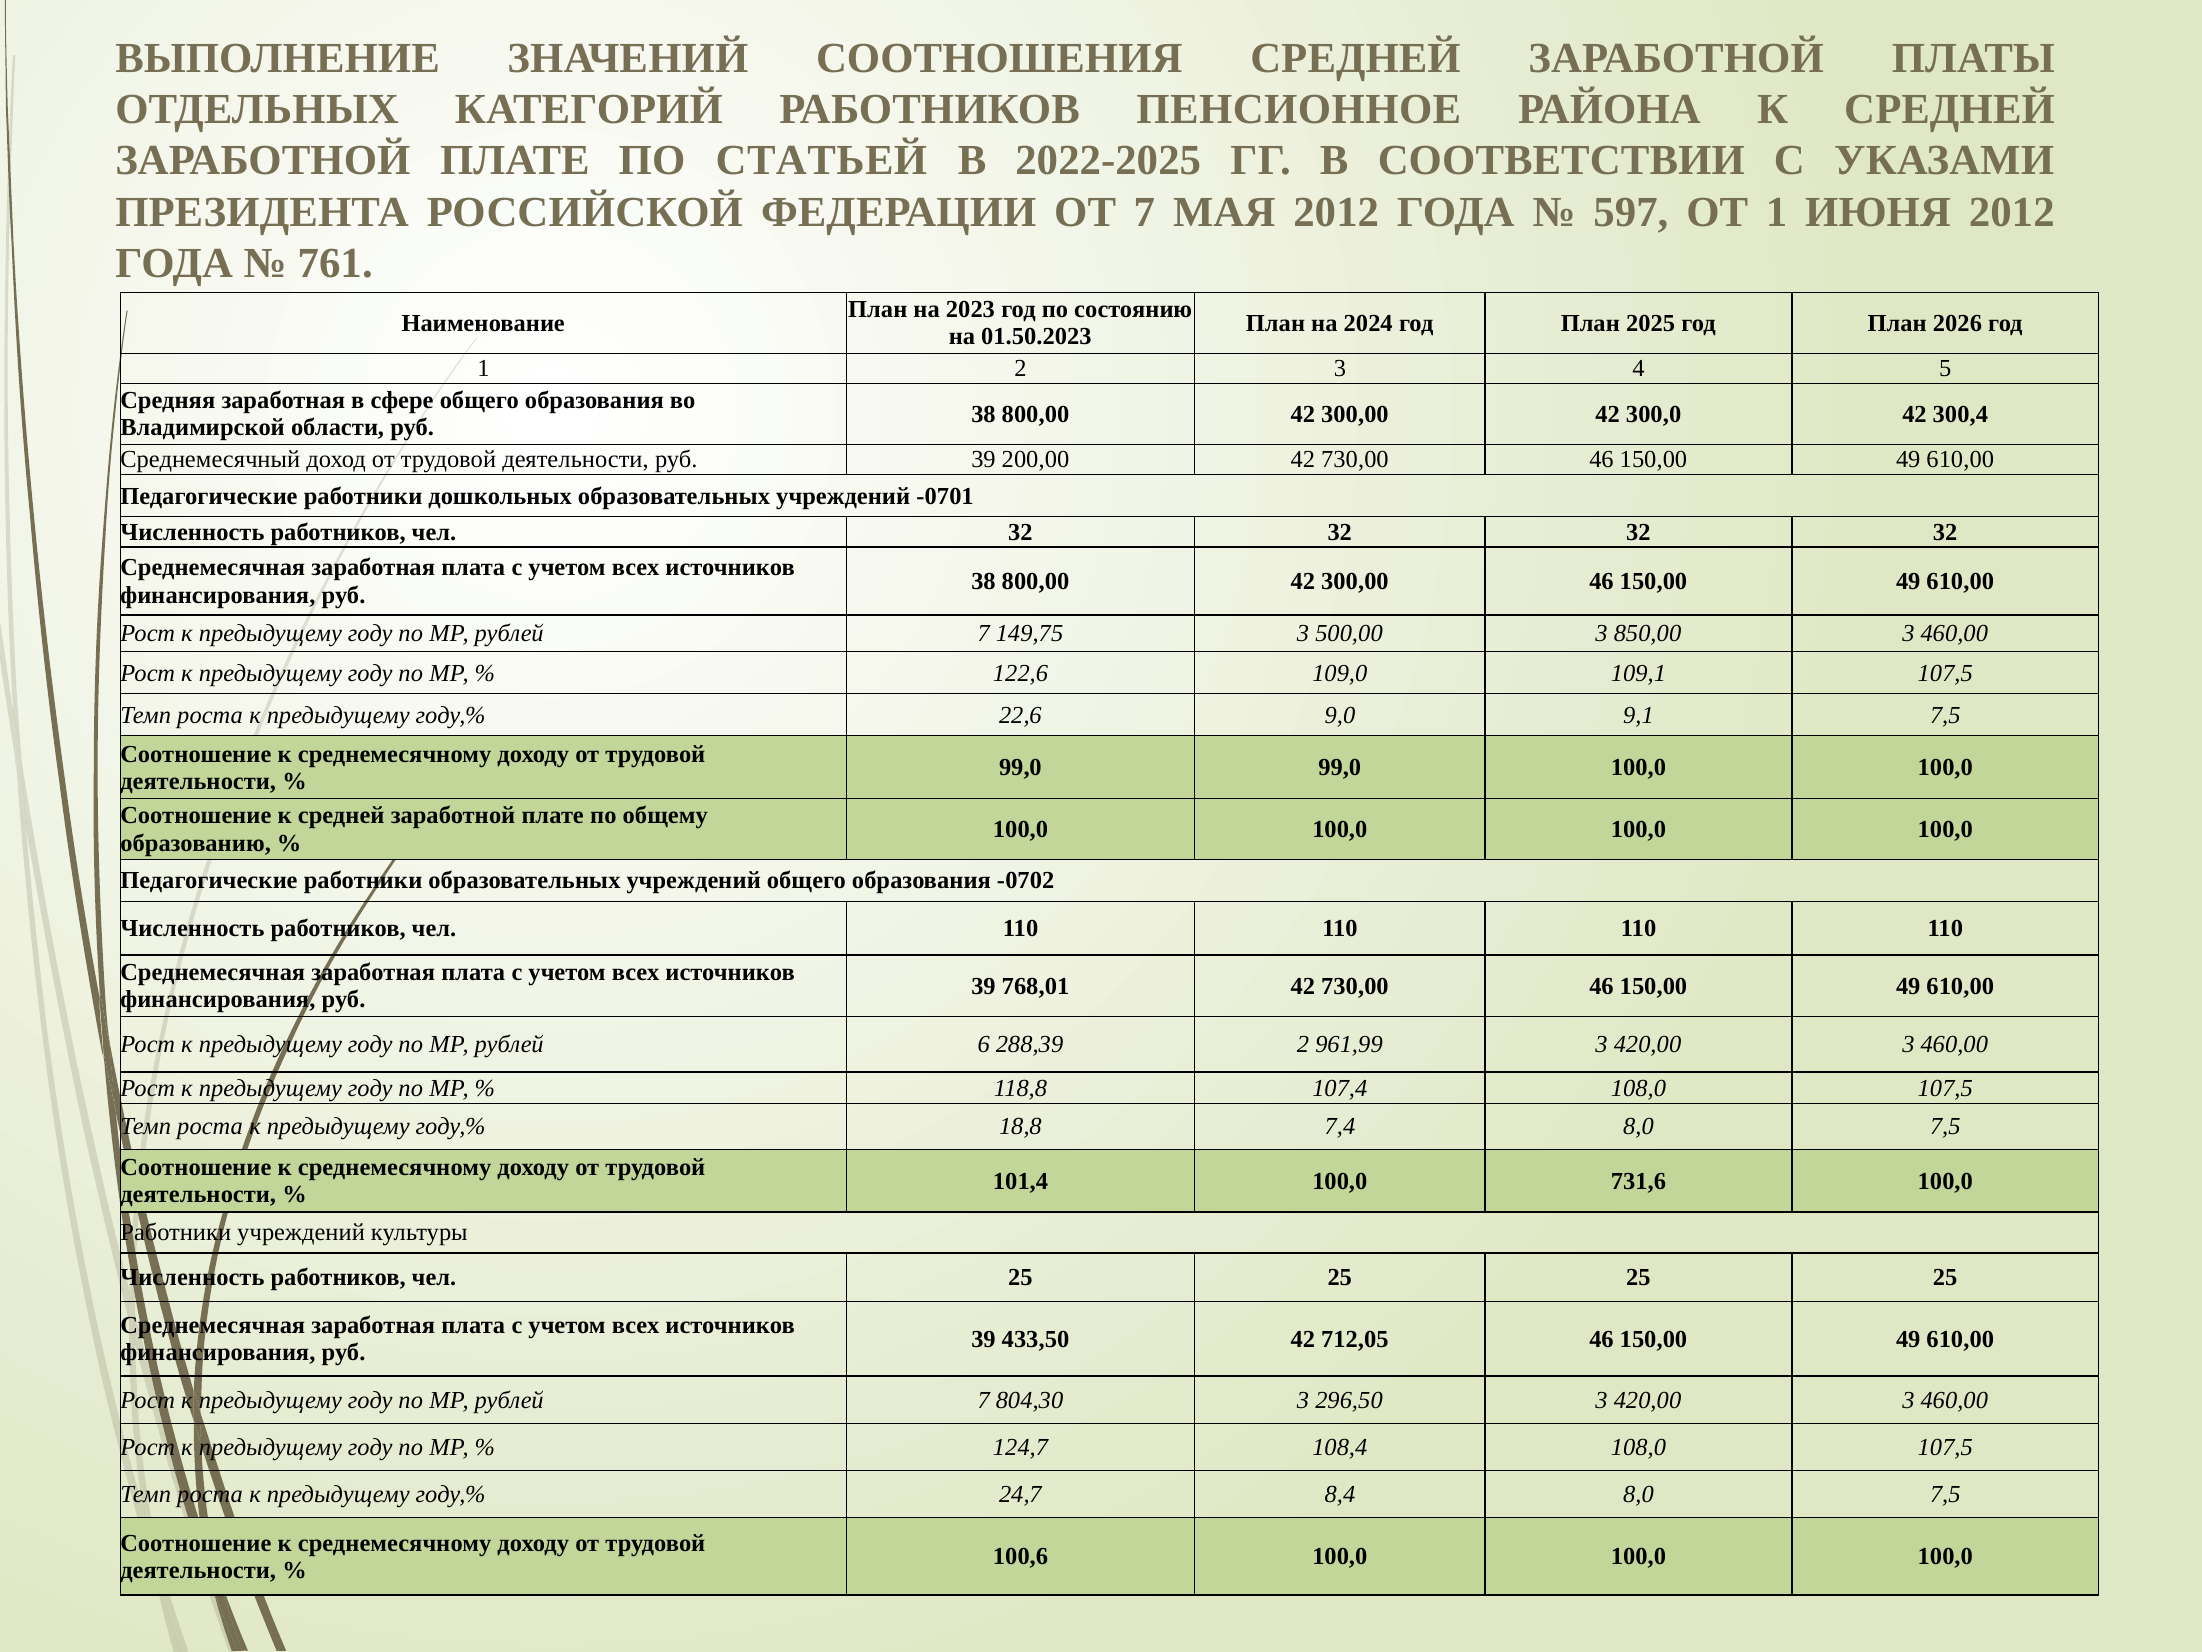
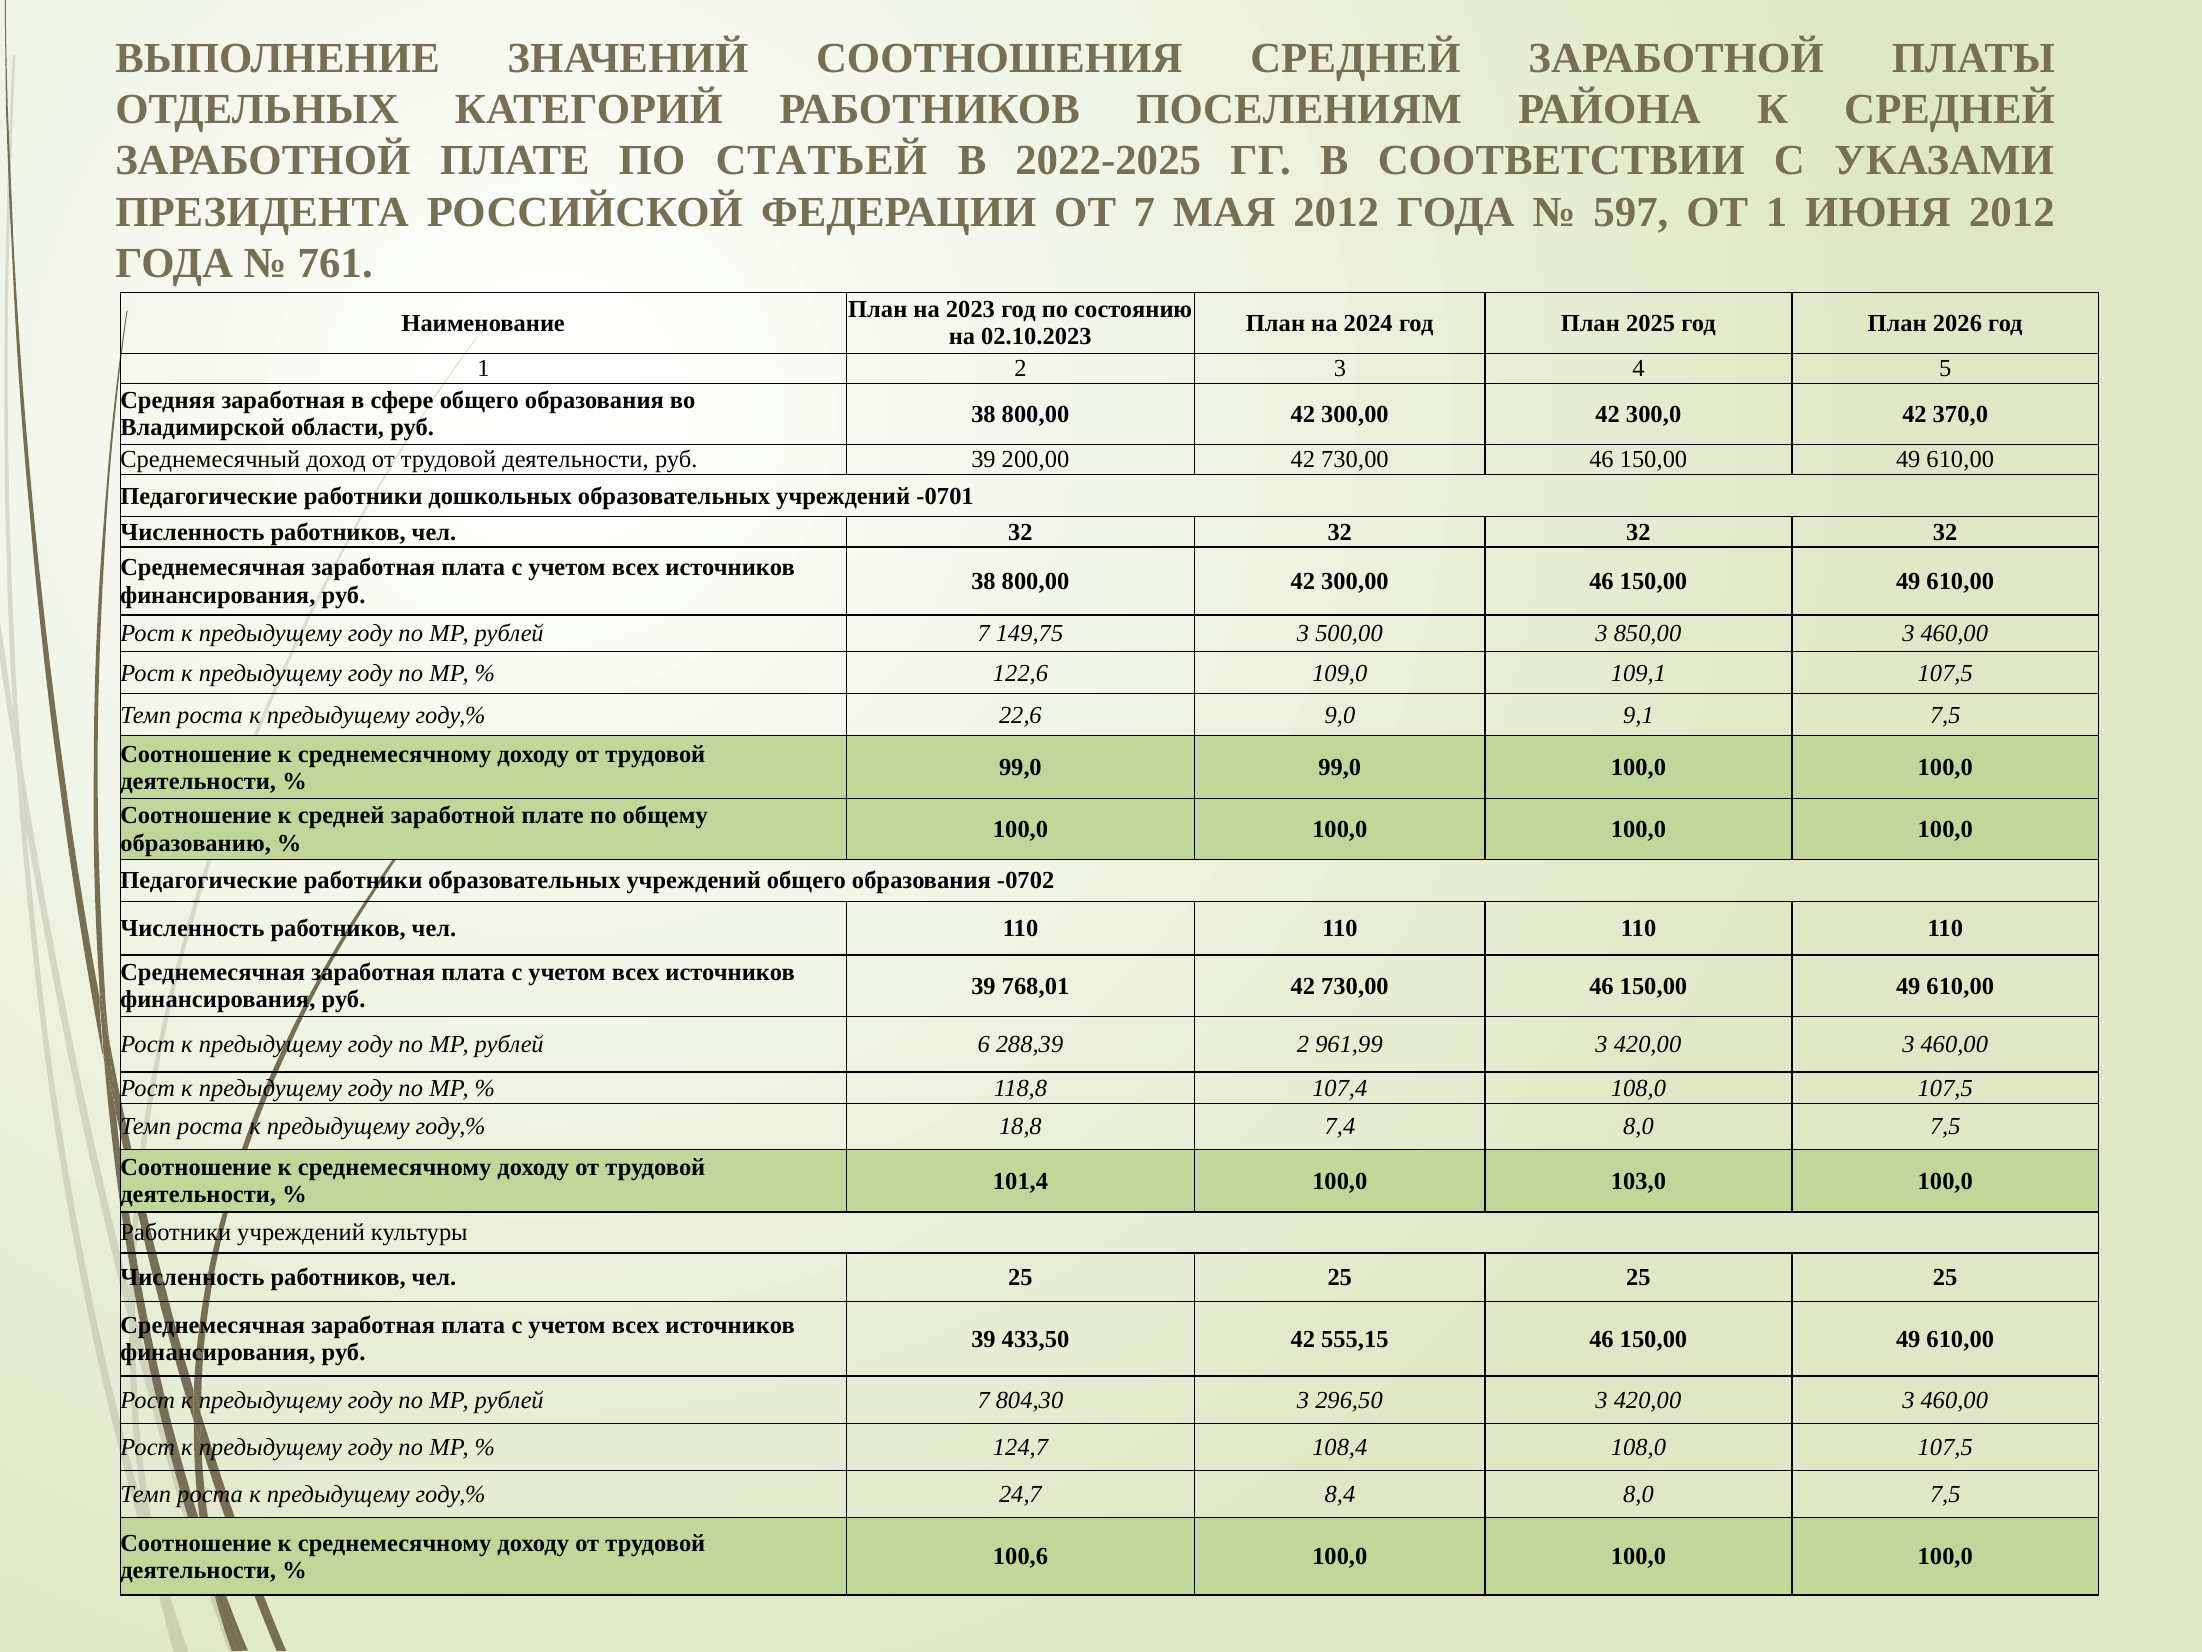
ПЕНСИОННОЕ: ПЕНСИОННОЕ -> ПОСЕЛЕНИЯМ (1299, 109)
01.50.2023: 01.50.2023 -> 02.10.2023 (1036, 337)
300,4: 300,4 -> 370,0 (1960, 414)
731,6: 731,6 -> 103,0 (1638, 1181)
712,05: 712,05 -> 555,15 (1355, 1339)
